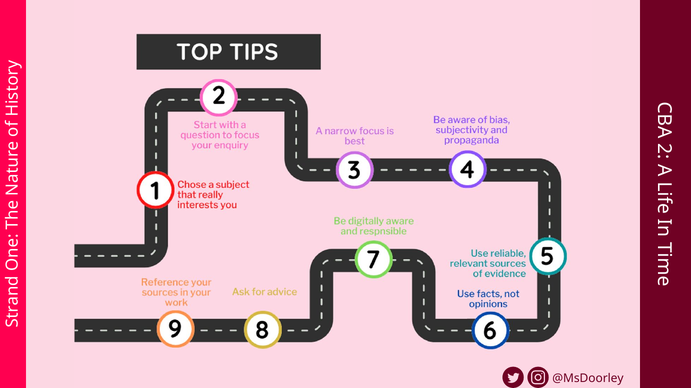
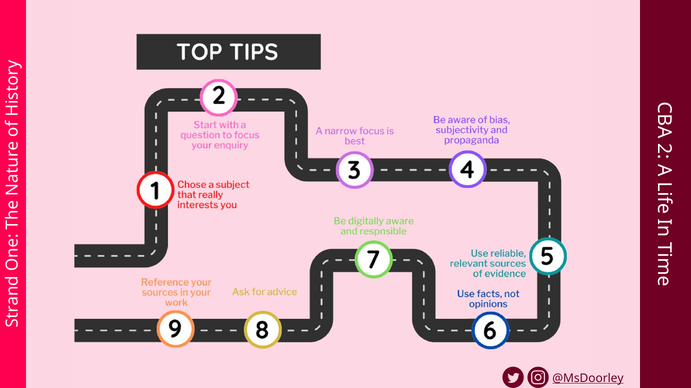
@MsDoorley underline: none -> present (588, 379)
